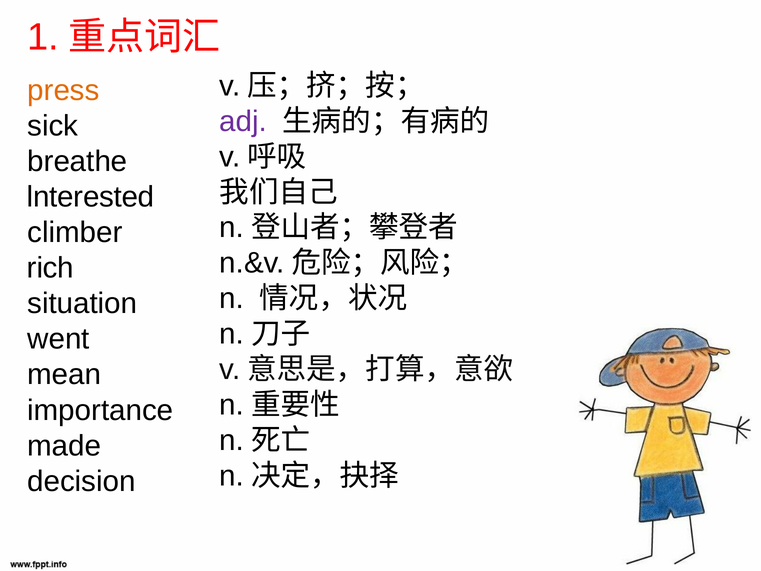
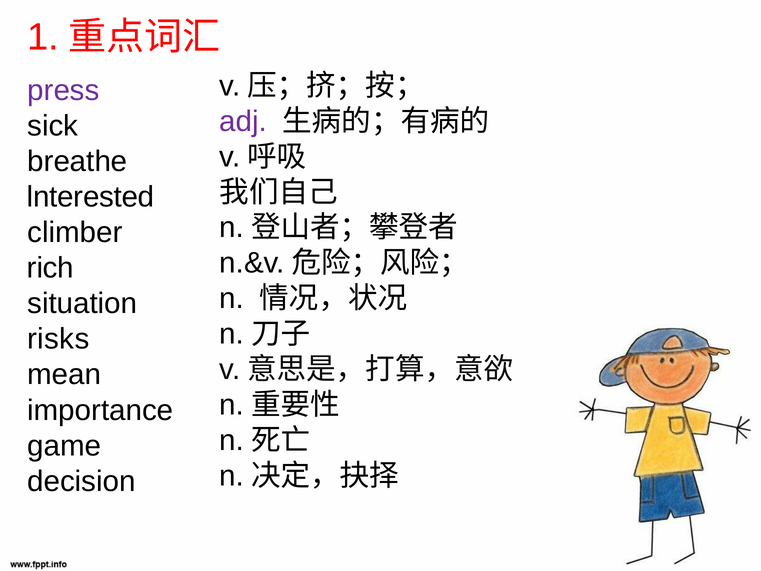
press colour: orange -> purple (63, 90)
went: went -> risks (58, 339)
made: made -> game (64, 446)
